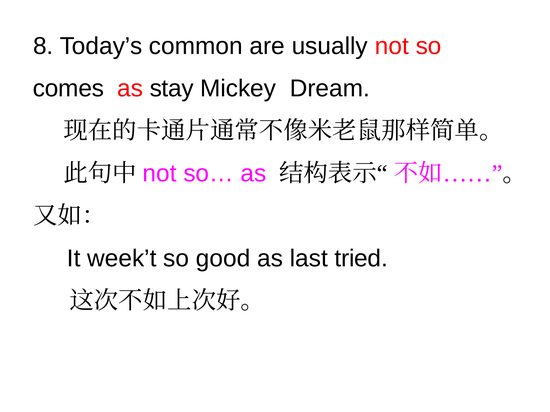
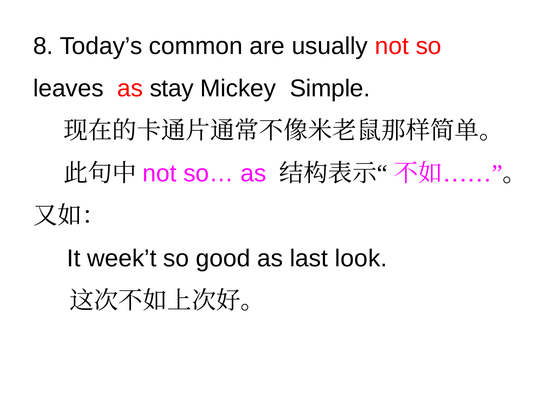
comes: comes -> leaves (68, 89)
Dream: Dream -> Simple (330, 89)
tried: tried -> look (361, 259)
